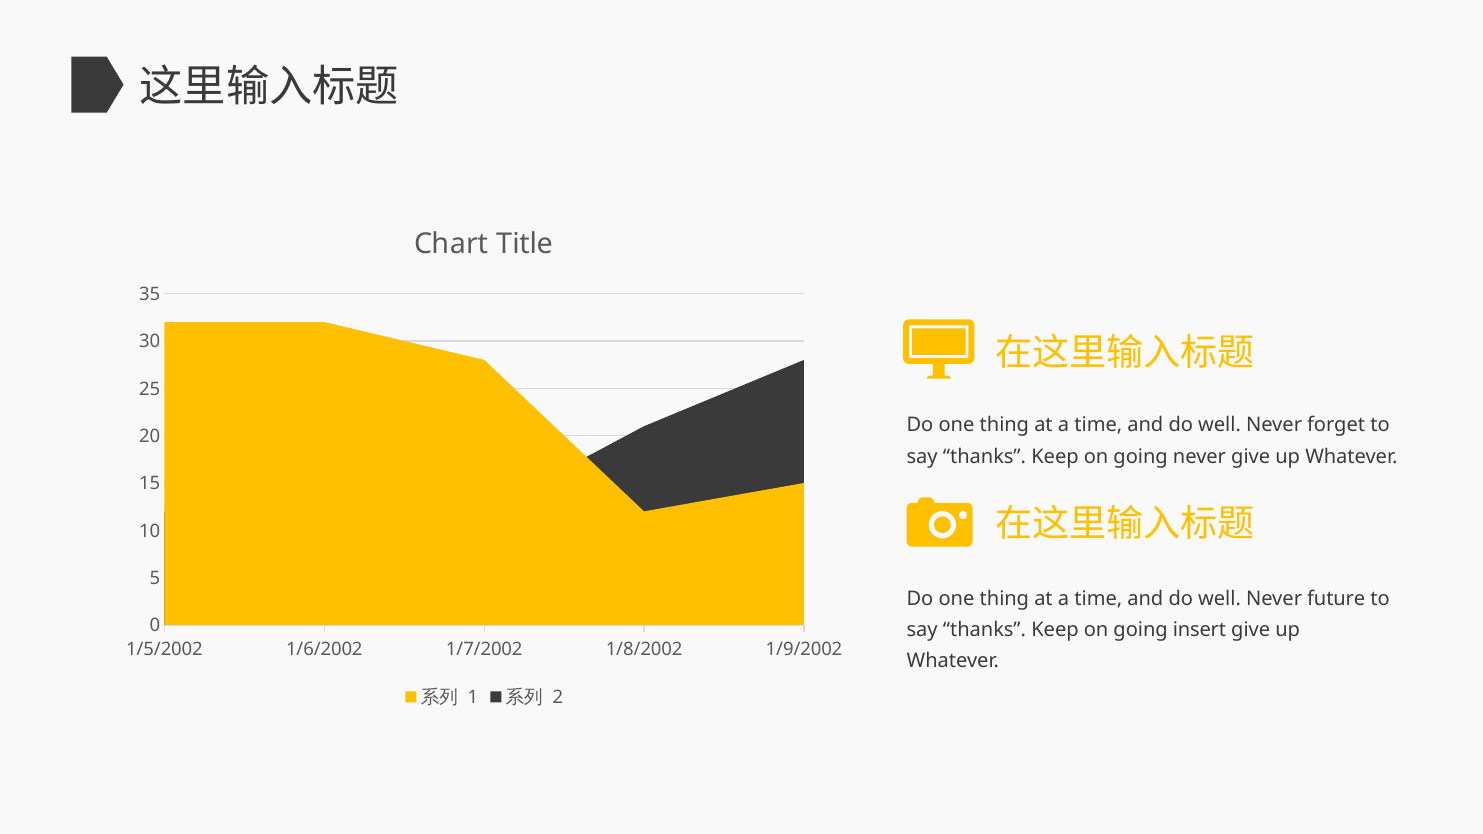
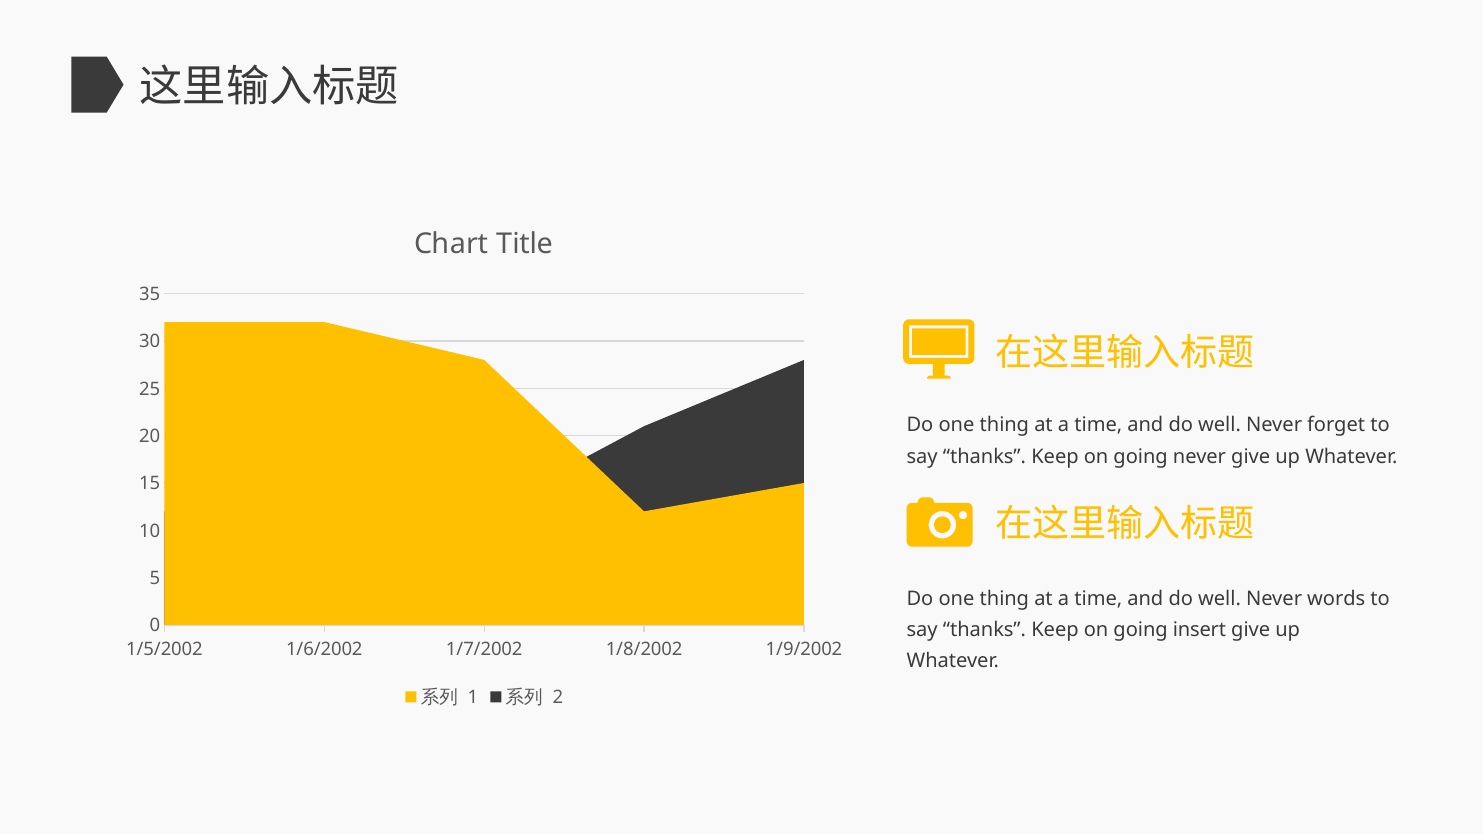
future: future -> words (1336, 599)
